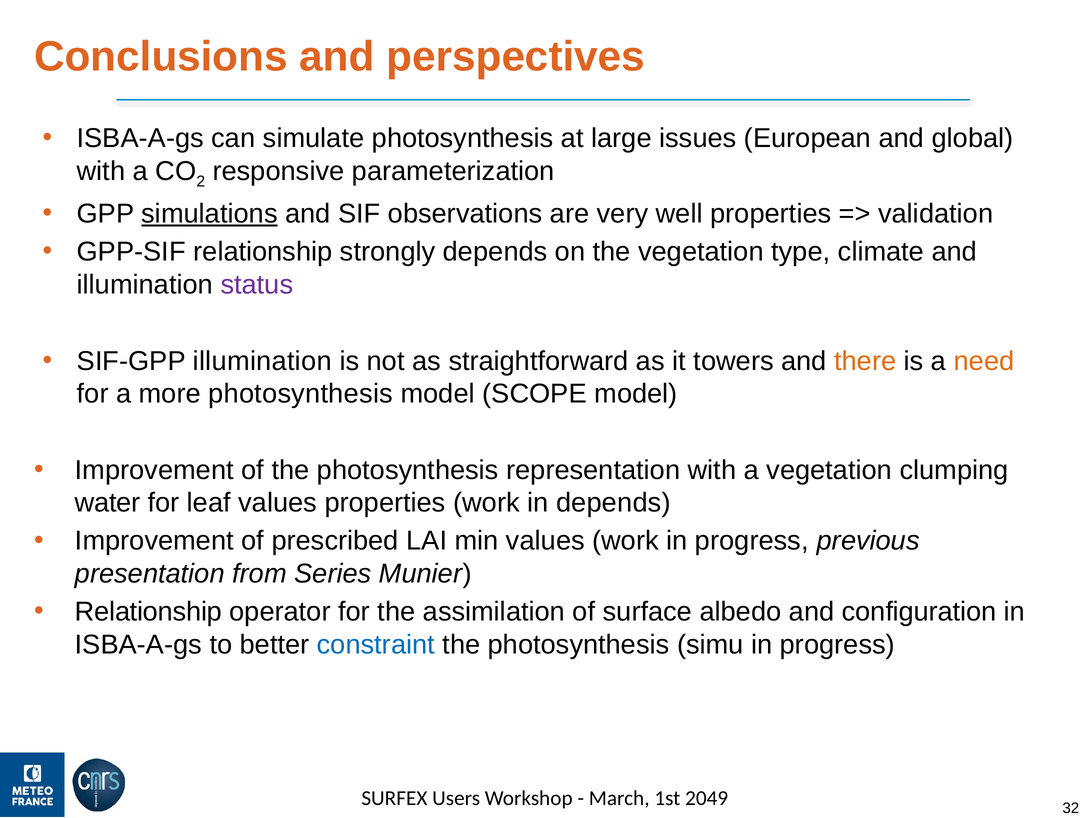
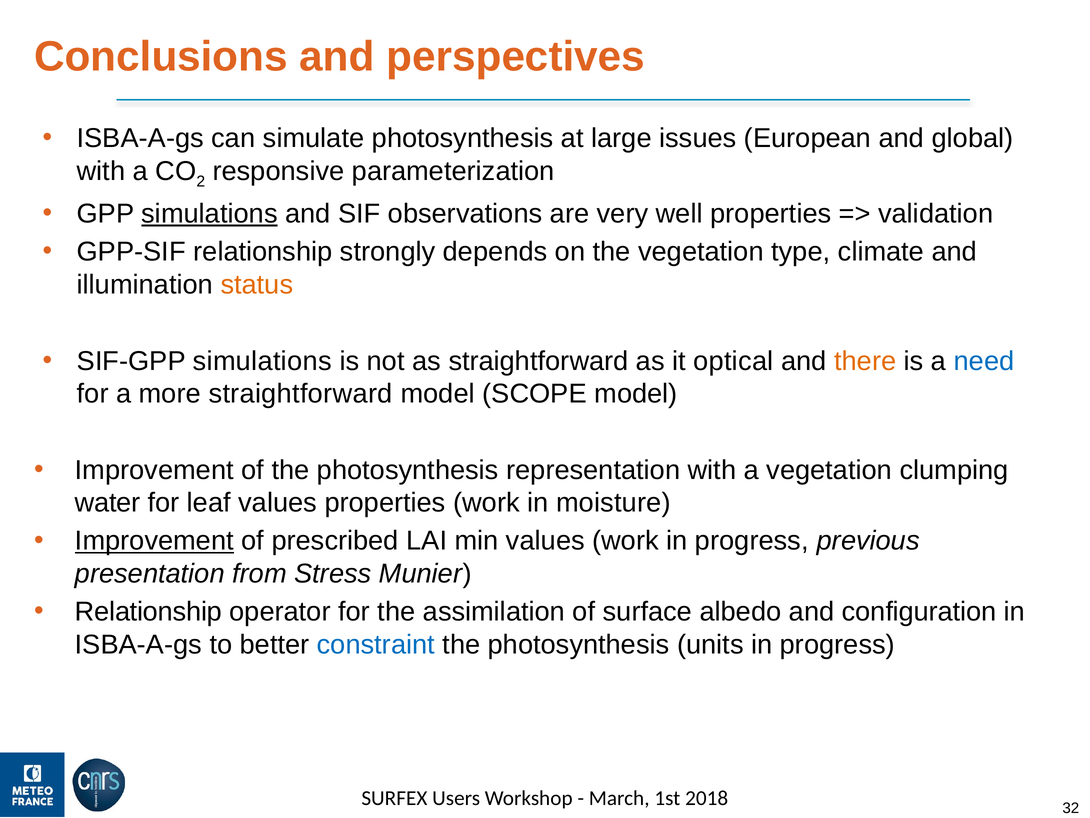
status colour: purple -> orange (257, 284)
SIF-GPP illumination: illumination -> simulations (262, 361)
towers: towers -> optical (733, 361)
need colour: orange -> blue (984, 361)
more photosynthesis: photosynthesis -> straightforward (301, 393)
in depends: depends -> moisture (613, 502)
Improvement underline: none -> present (154, 541)
Series: Series -> Stress (333, 573)
simu: simu -> units (710, 644)
2049: 2049 -> 2018 (707, 798)
